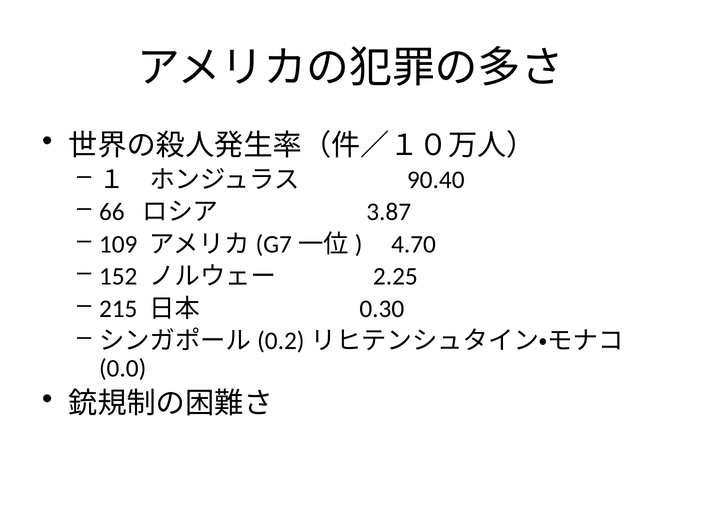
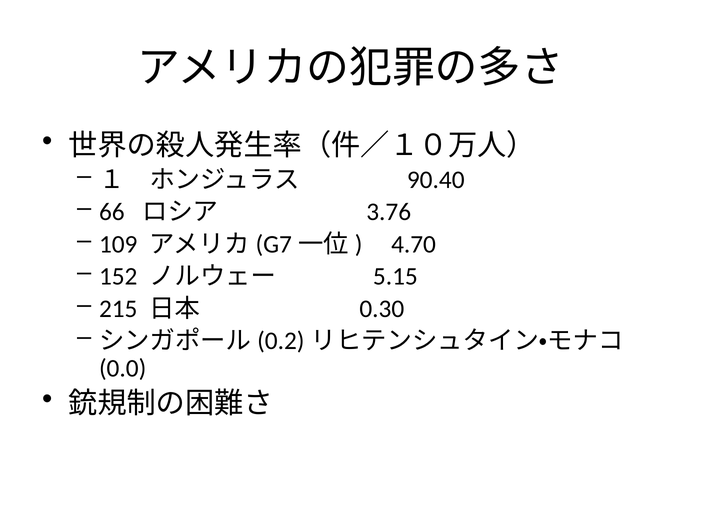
3.87: 3.87 -> 3.76 (389, 212)
2.25: 2.25 -> 5.15 (395, 276)
